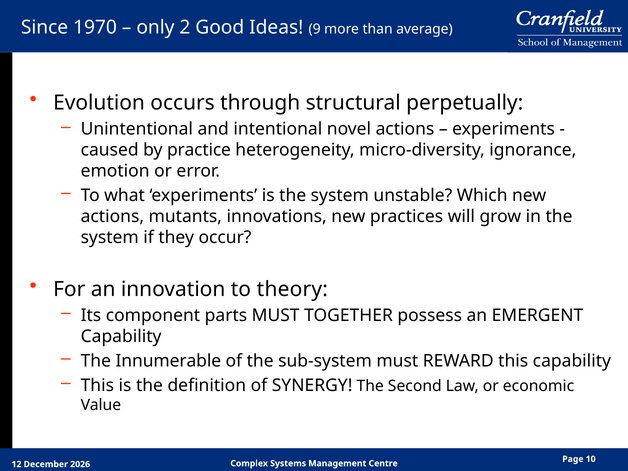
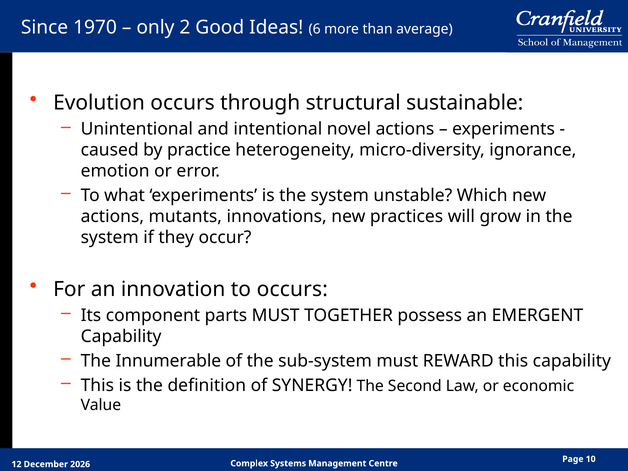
9: 9 -> 6 (315, 29)
perpetually: perpetually -> sustainable (465, 103)
to theory: theory -> occurs (292, 289)
